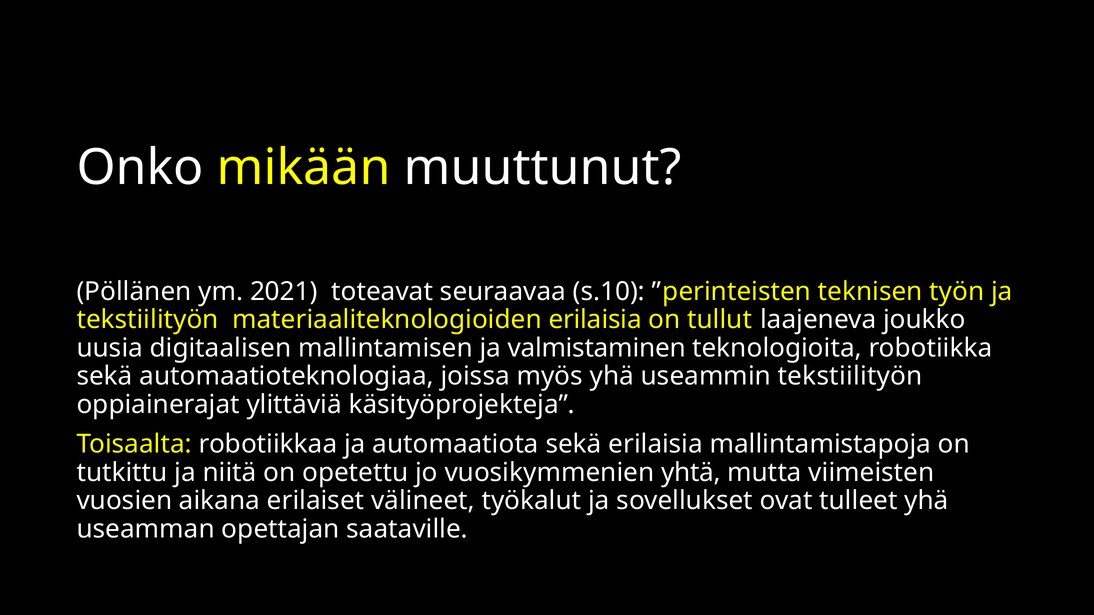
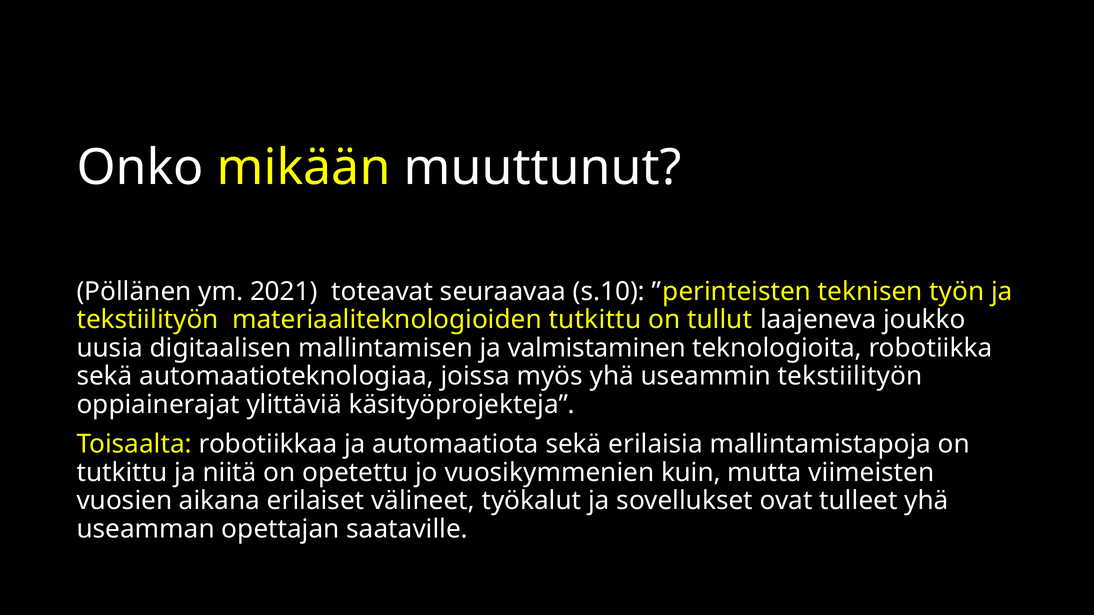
materiaaliteknologioiden erilaisia: erilaisia -> tutkittu (595, 320)
yhtä: yhtä -> kuin (691, 473)
